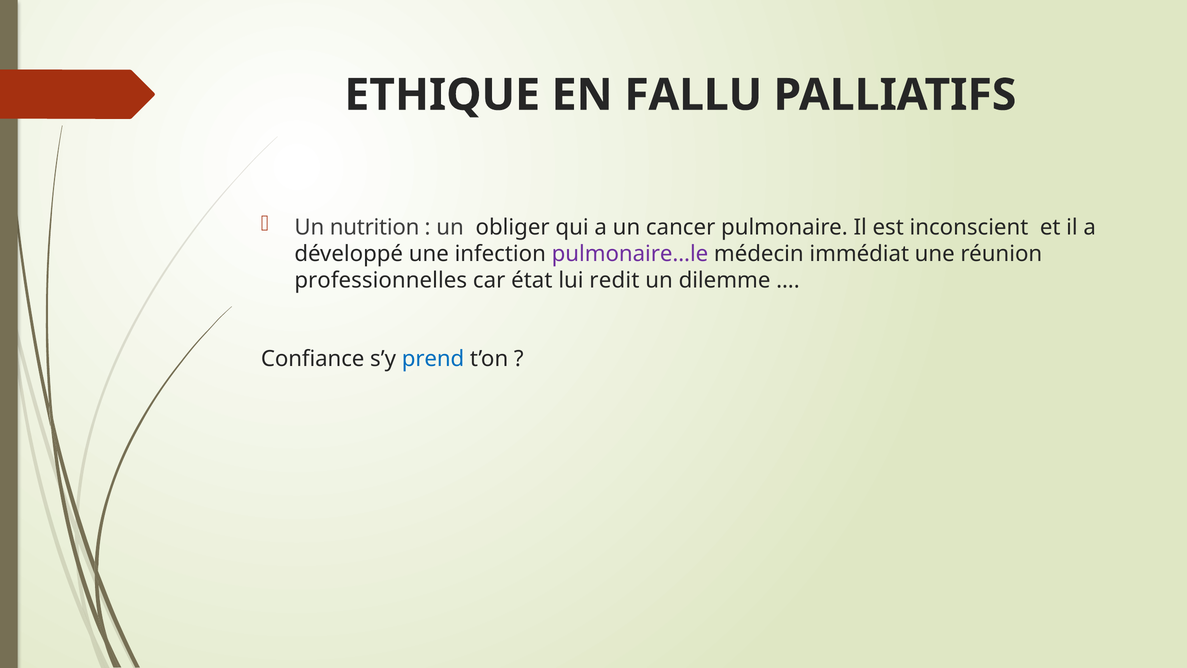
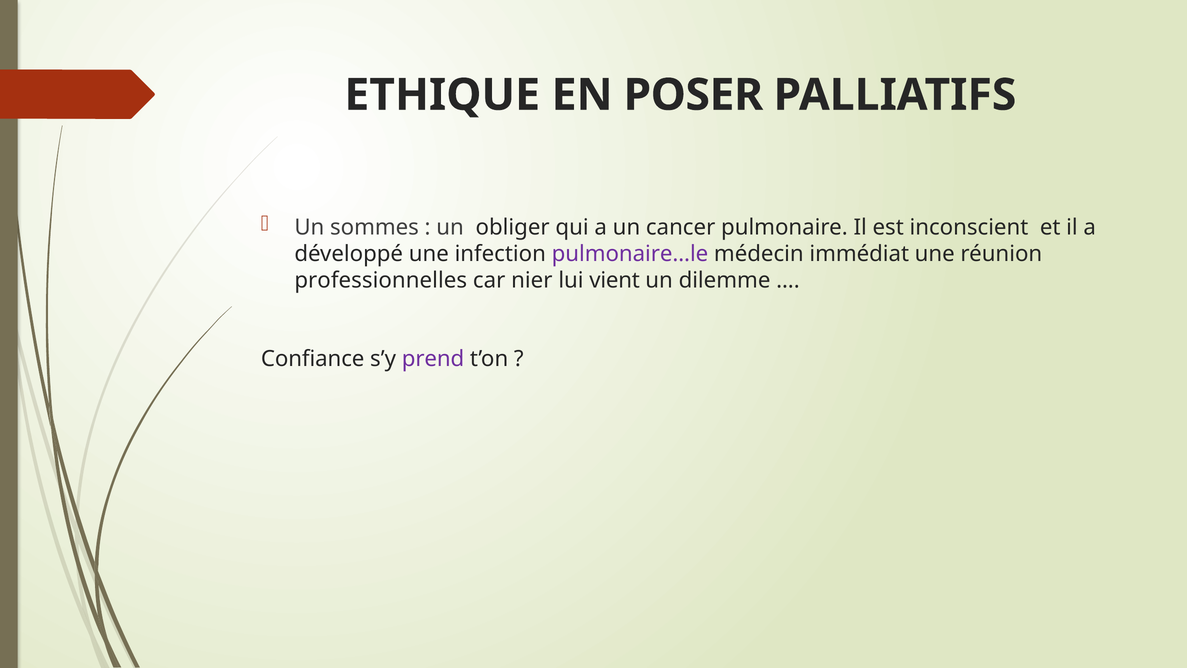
FALLU: FALLU -> POSER (693, 95)
nutrition: nutrition -> sommes (375, 227)
état: état -> nier (532, 281)
redit: redit -> vient (615, 281)
prend colour: blue -> purple (433, 359)
